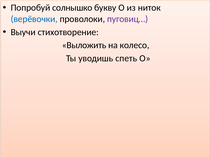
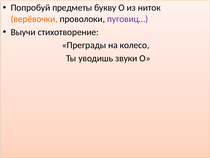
солнышко: солнышко -> предметы (72, 8)
верёвочки colour: blue -> orange (34, 19)
Выложить: Выложить -> Преграды (84, 45)
спеть: спеть -> звуки (126, 58)
